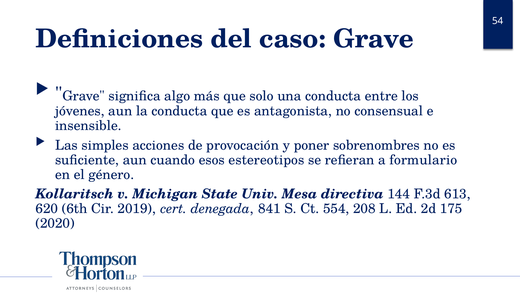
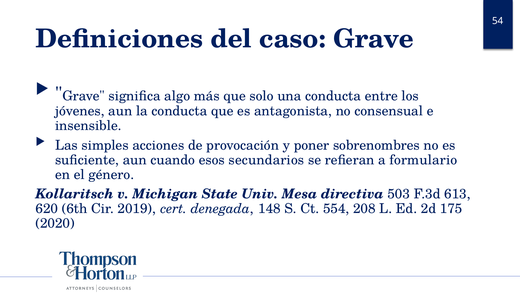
estereotipos: estereotipos -> secundarios (266, 160)
144: 144 -> 503 (399, 194)
841: 841 -> 148 (270, 208)
